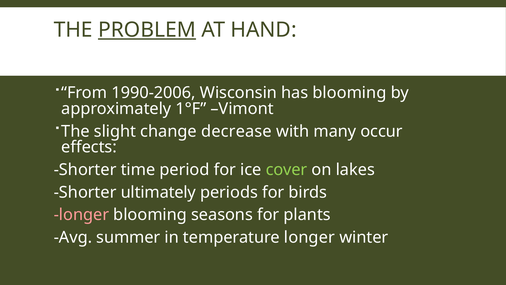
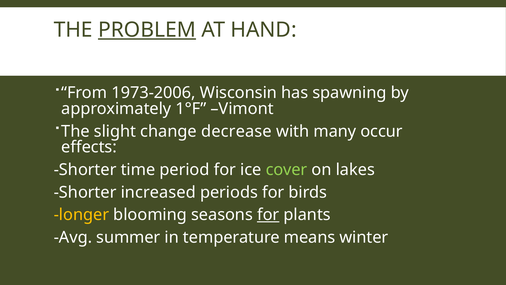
1990-2006: 1990-2006 -> 1973-2006 (154, 93)
has blooming: blooming -> spawning (350, 93)
ultimately: ultimately -> increased (158, 192)
longer colour: pink -> yellow (81, 215)
for underline: none -> present (268, 215)
temperature longer: longer -> means (310, 237)
